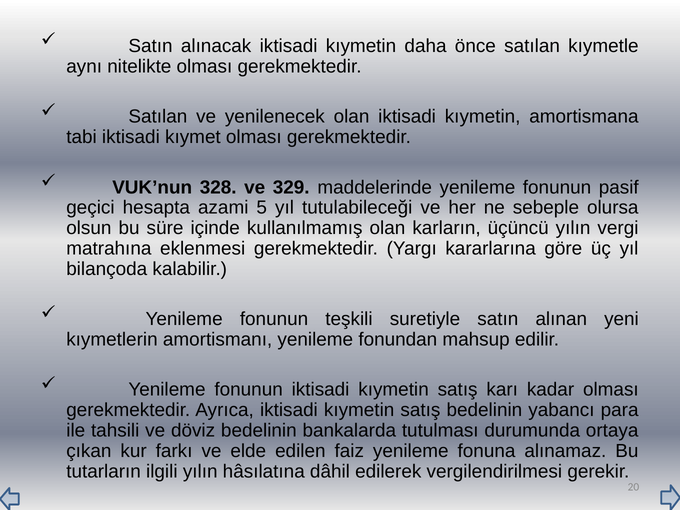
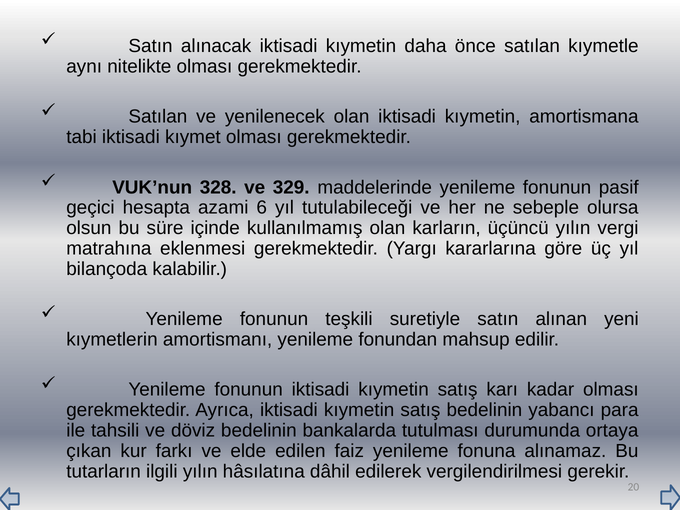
5: 5 -> 6 (262, 208)
